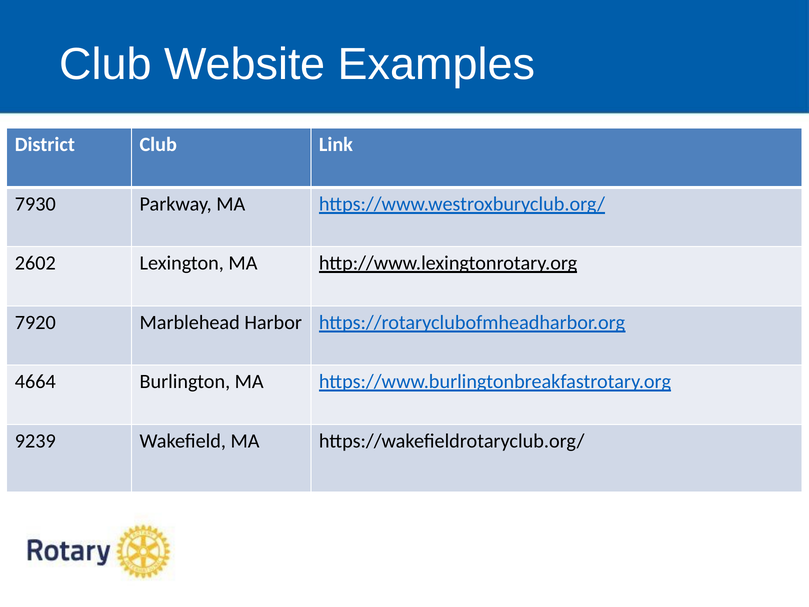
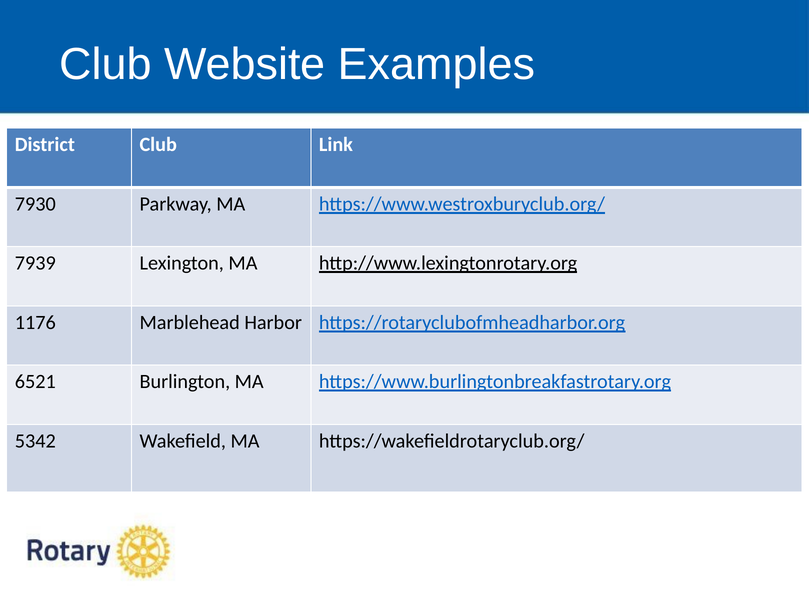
2602: 2602 -> 7939 (35, 263)
7920: 7920 -> 1176 (35, 322)
4664: 4664 -> 6521 (35, 382)
9239: 9239 -> 5342 (35, 441)
